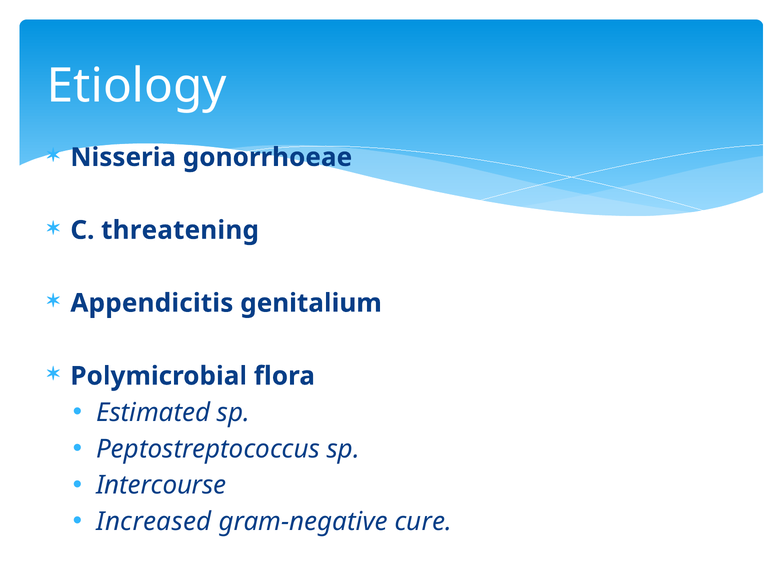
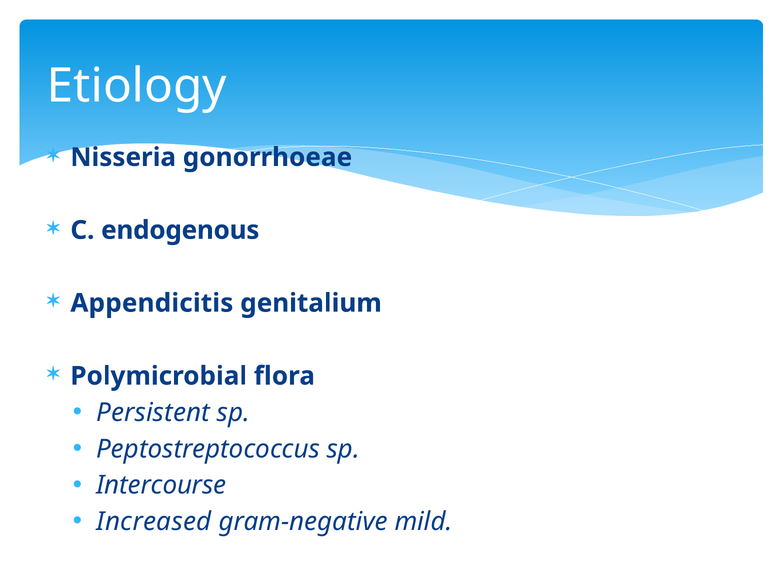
threatening: threatening -> endogenous (180, 230)
Estimated: Estimated -> Persistent (153, 413)
cure: cure -> mild (423, 522)
